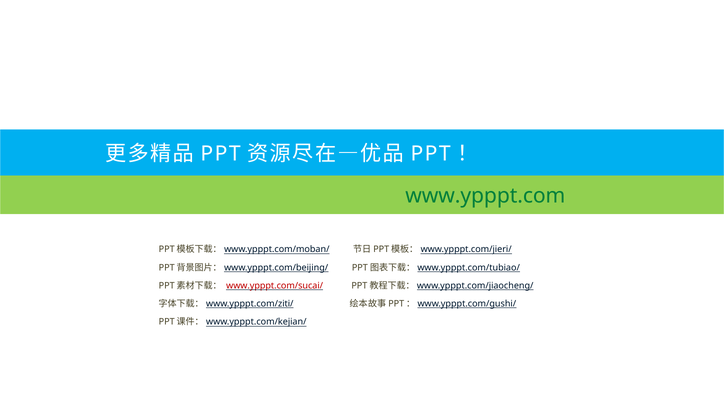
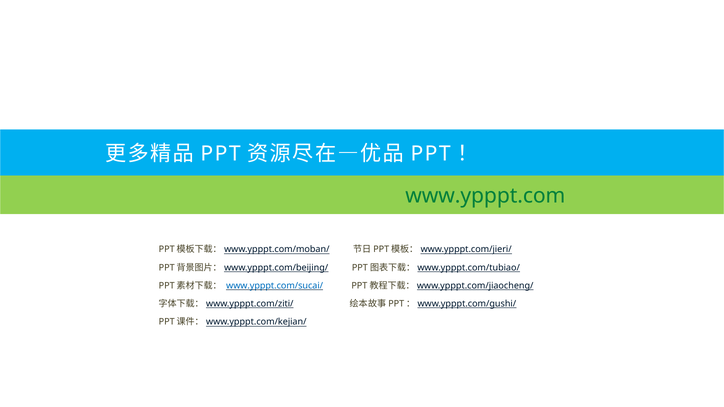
www.ypppt.com/sucai/ colour: red -> blue (275, 286)
